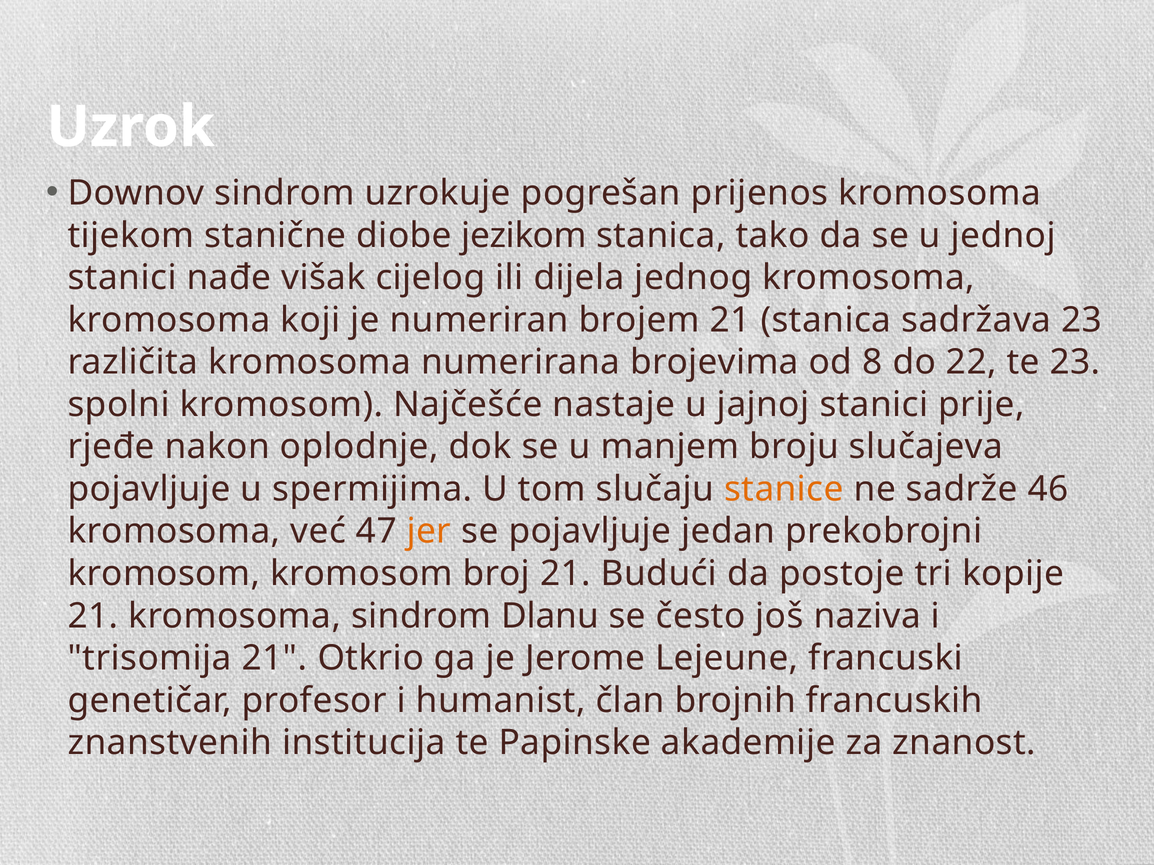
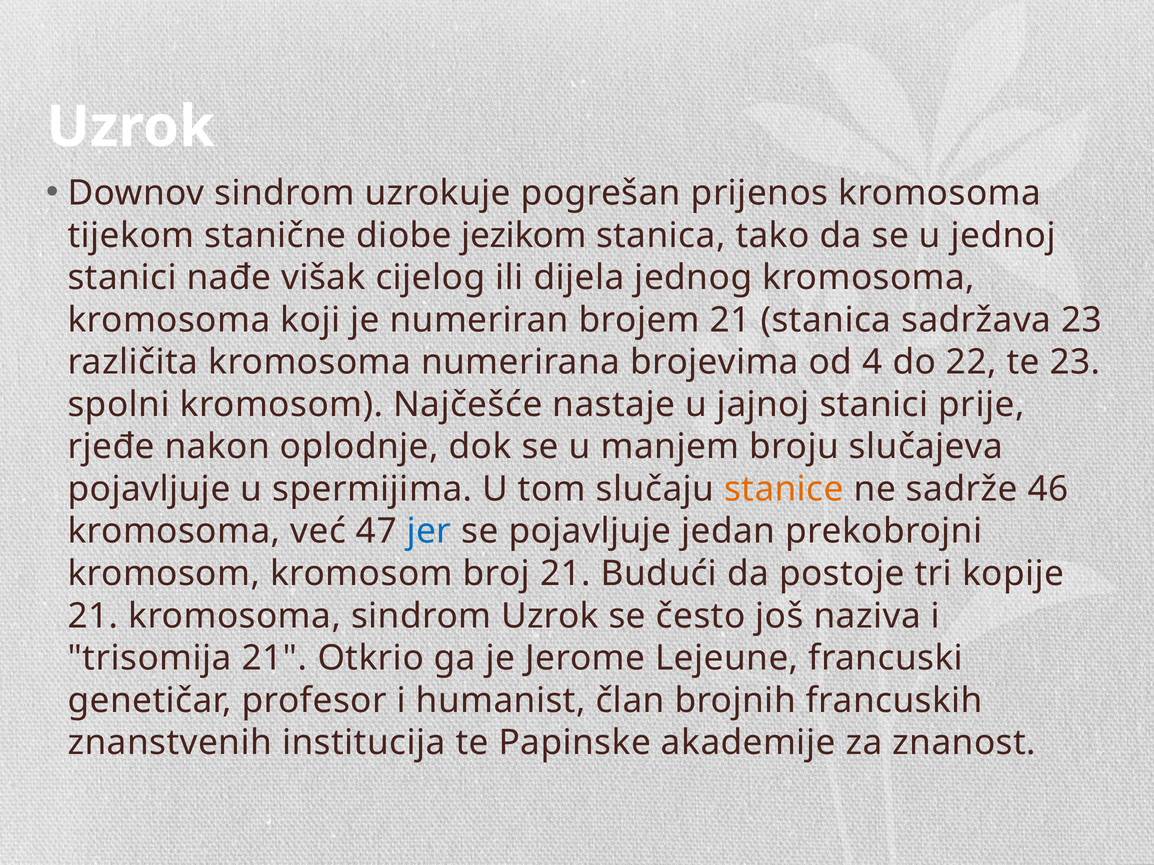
8: 8 -> 4 (872, 362)
jer colour: orange -> blue (429, 532)
sindrom Dlanu: Dlanu -> Uzrok (550, 616)
